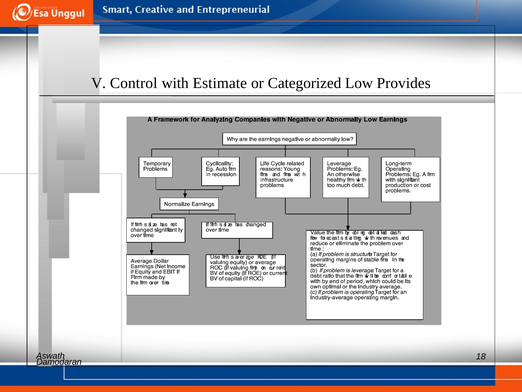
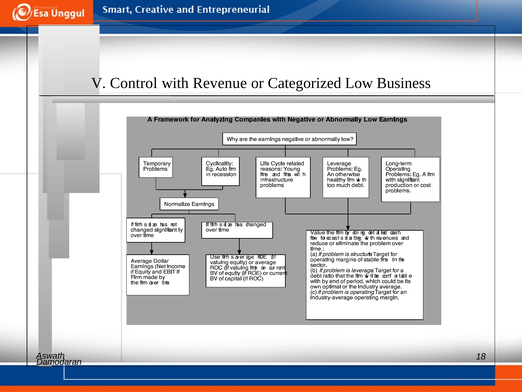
Estimate: Estimate -> Revenue (220, 83)
Provides: Provides -> Business (404, 83)
